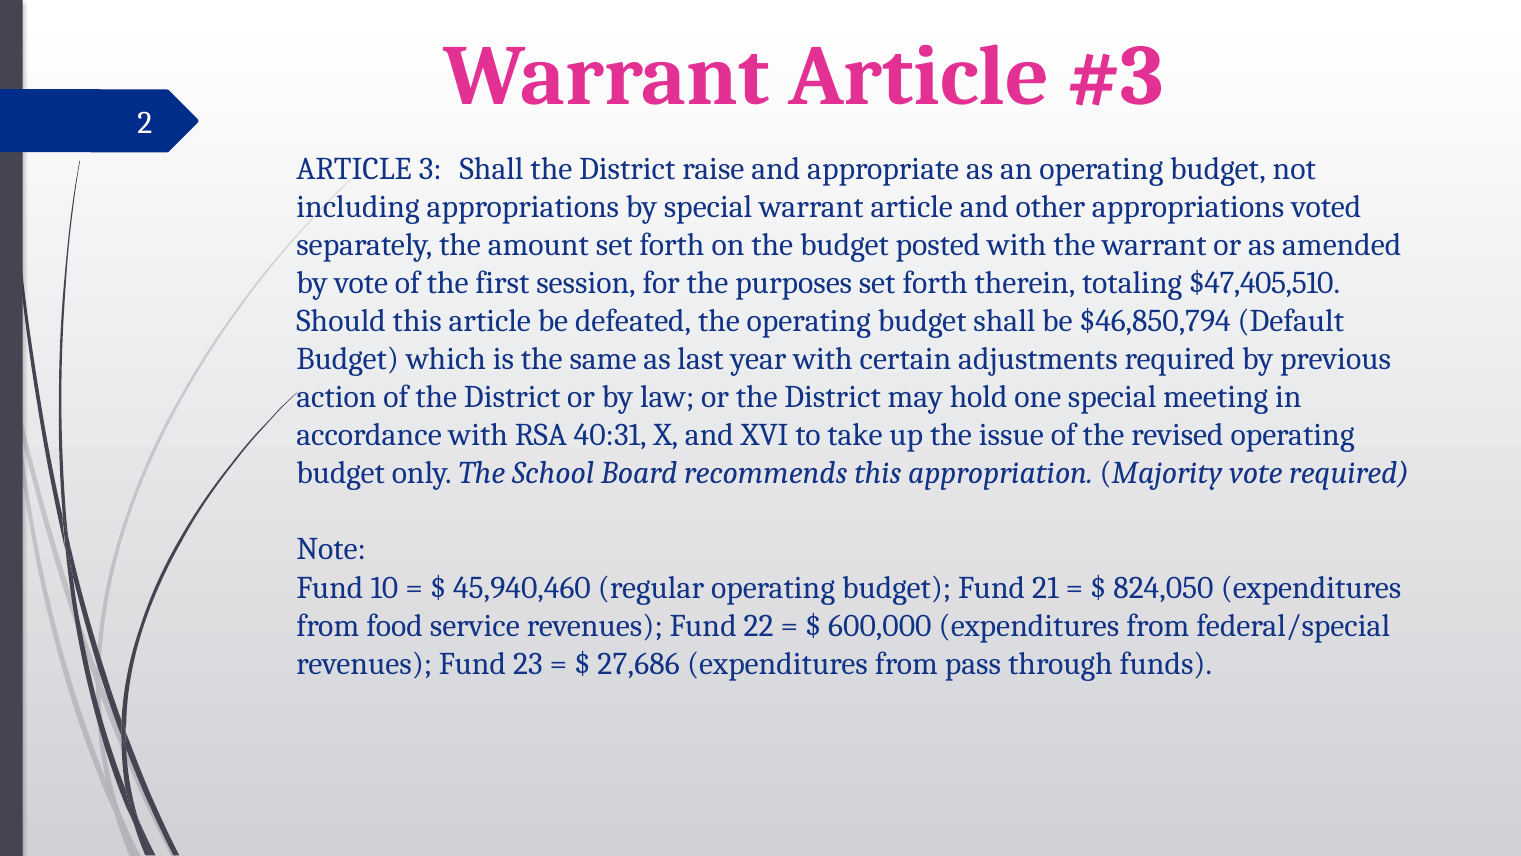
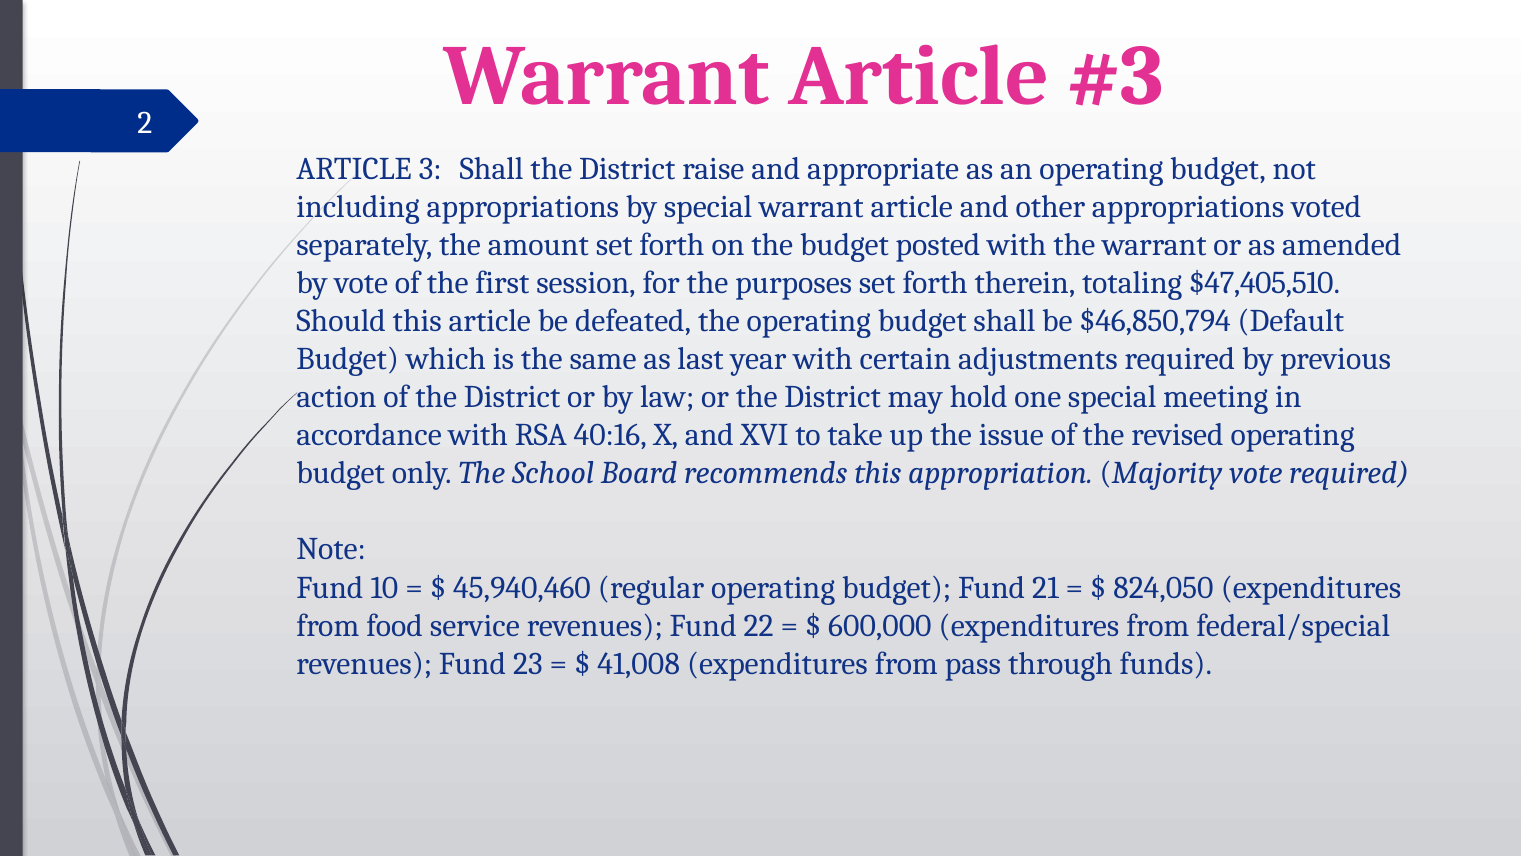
40:31: 40:31 -> 40:16 (610, 435)
27,686: 27,686 -> 41,008 (639, 663)
